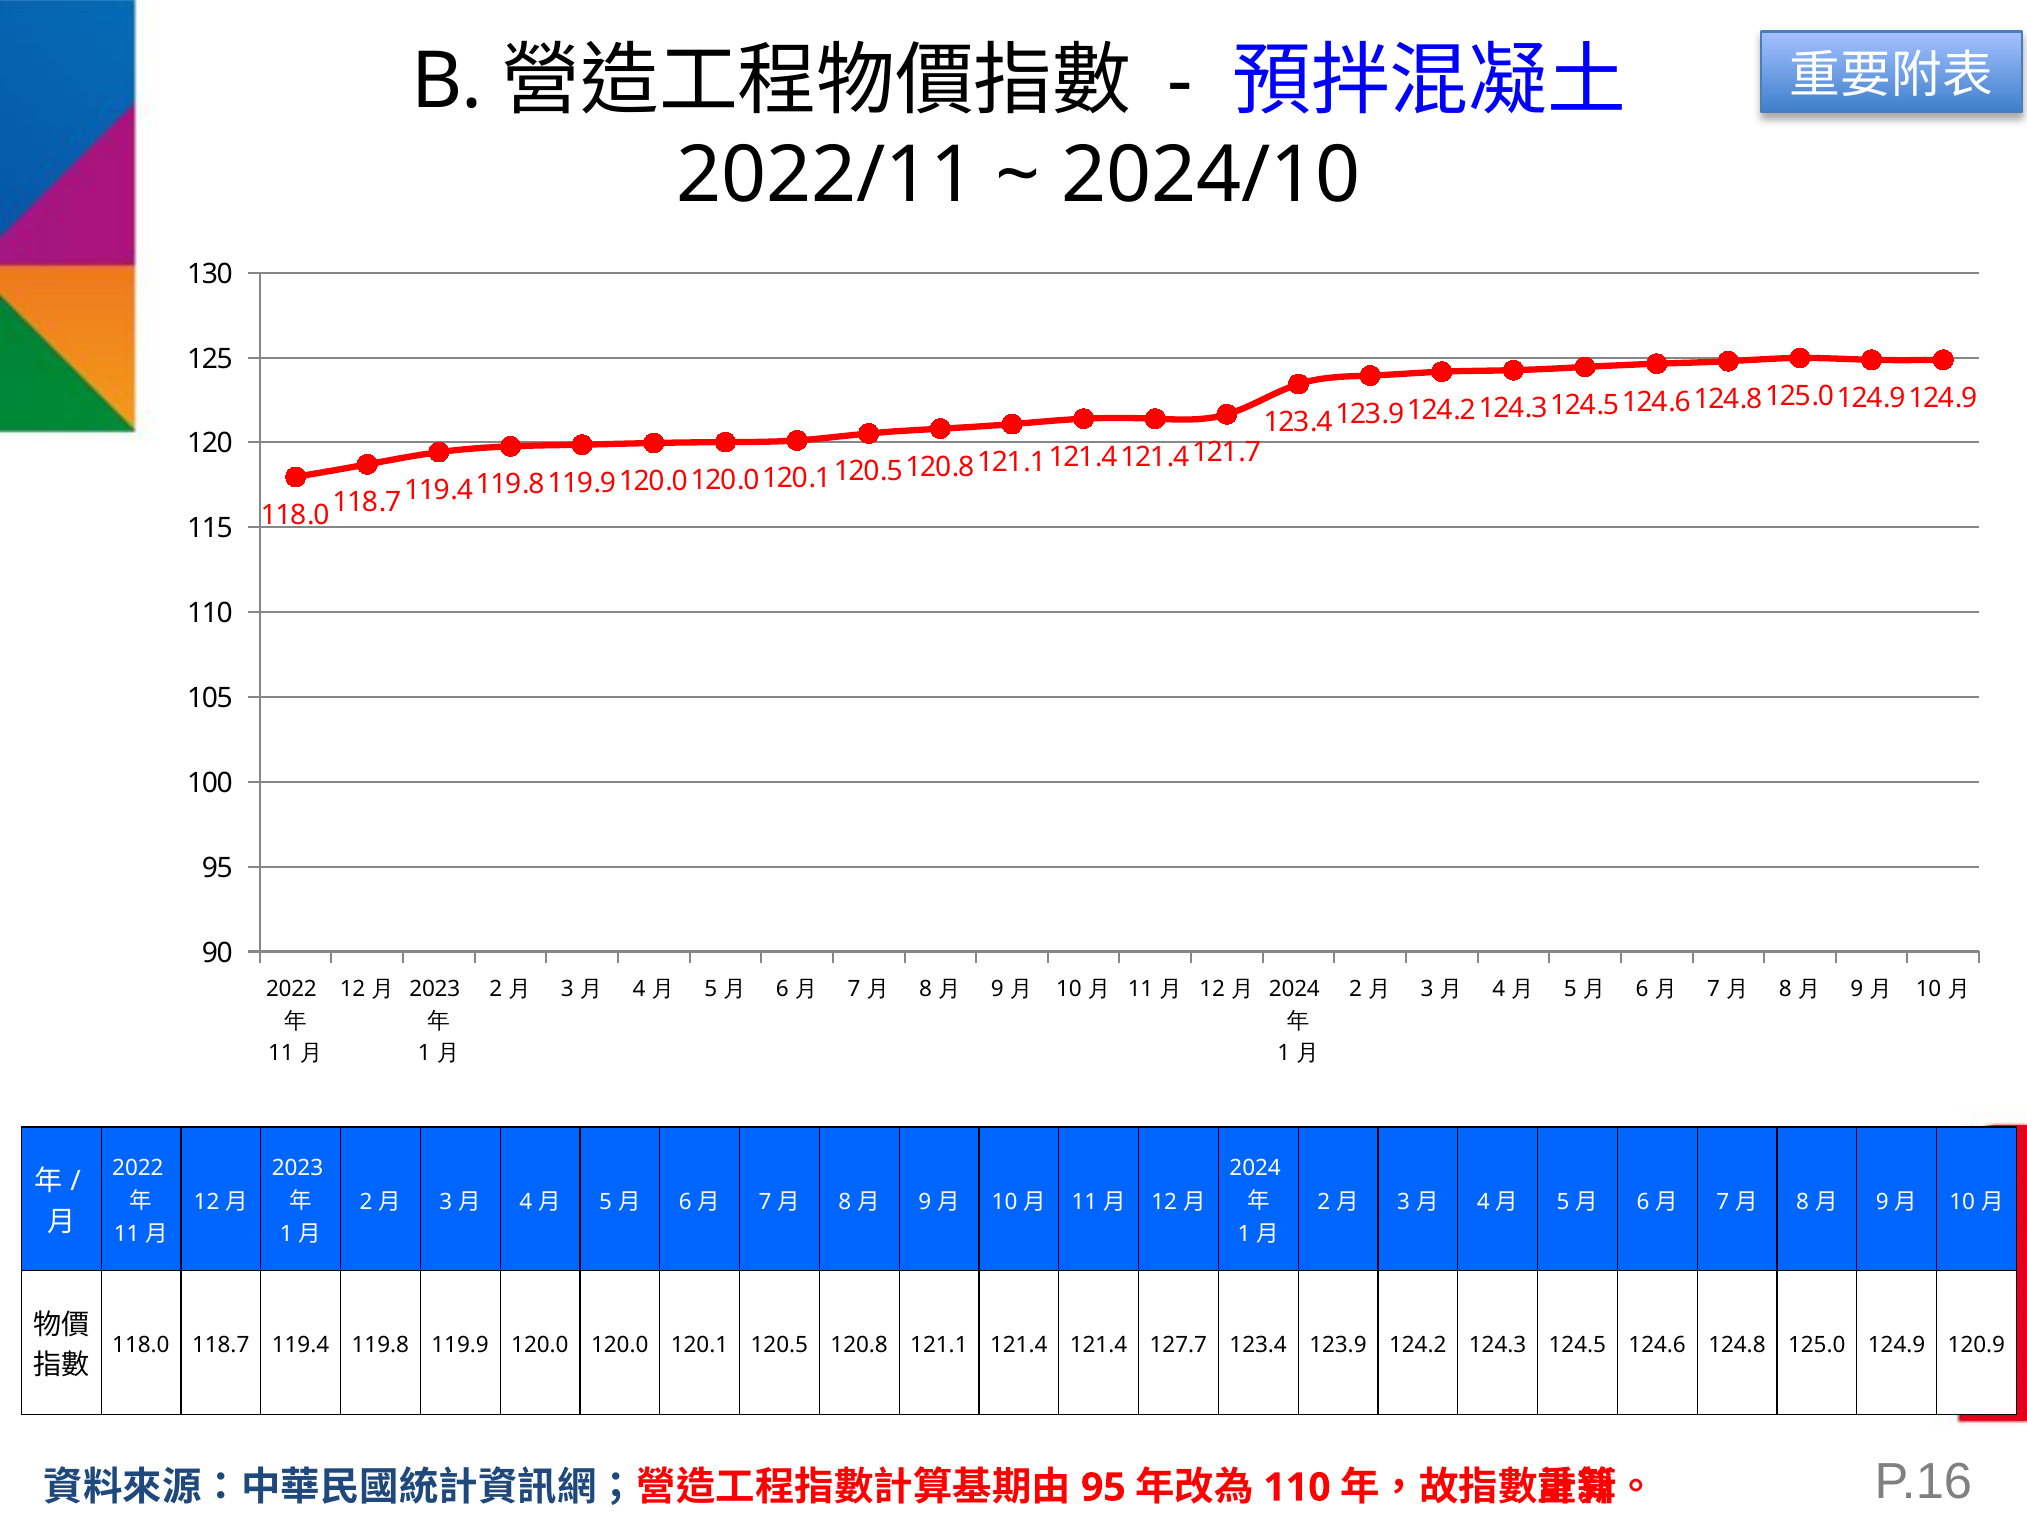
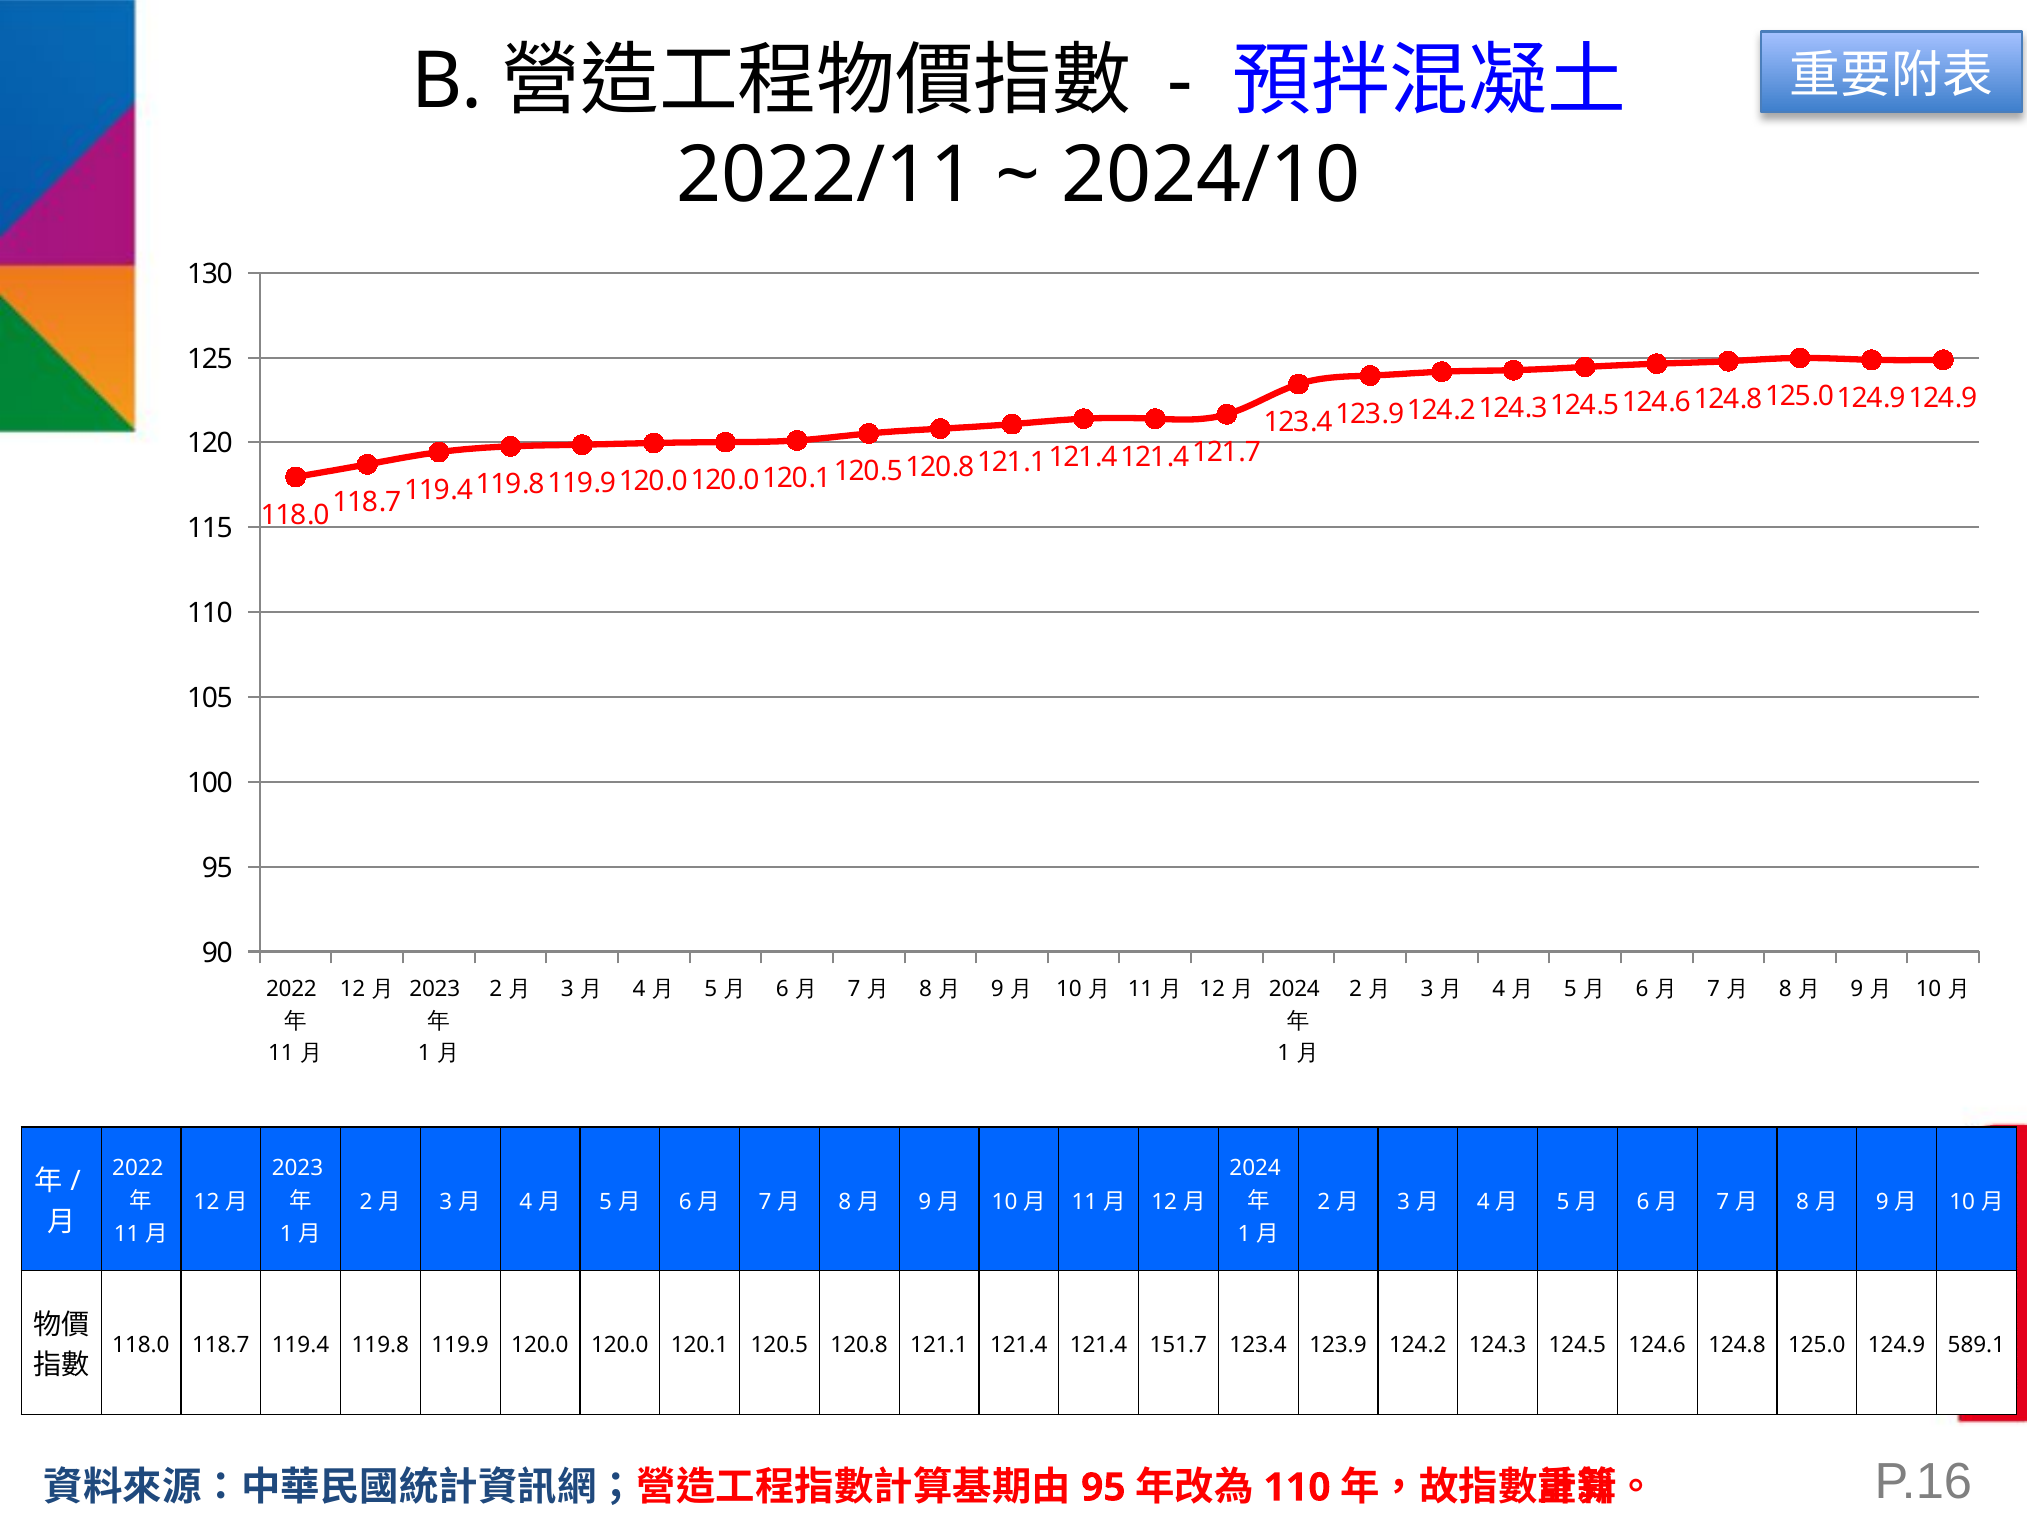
127.7: 127.7 -> 151.7 (1178, 1345)
120.9: 120.9 -> 589.1 (1976, 1345)
